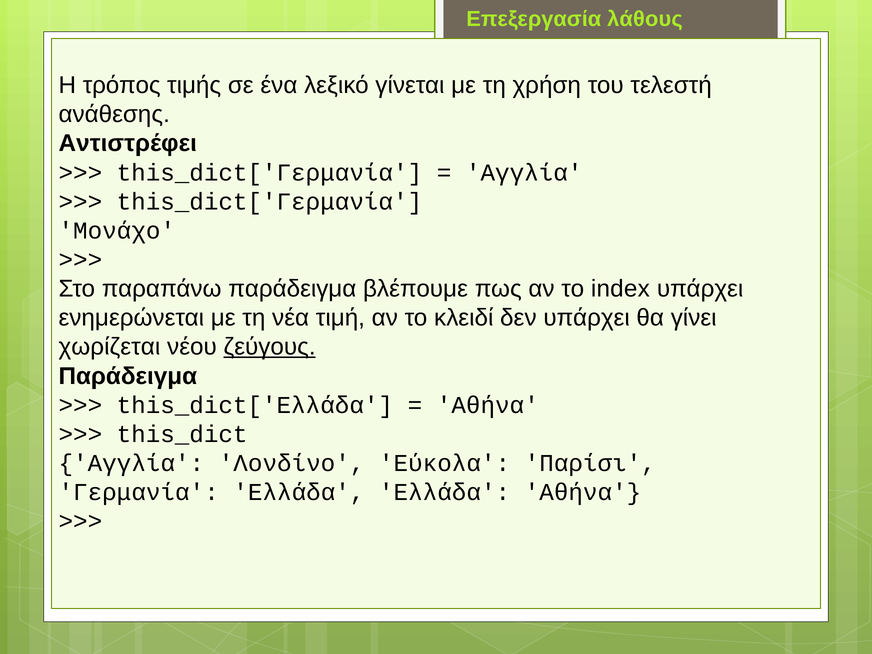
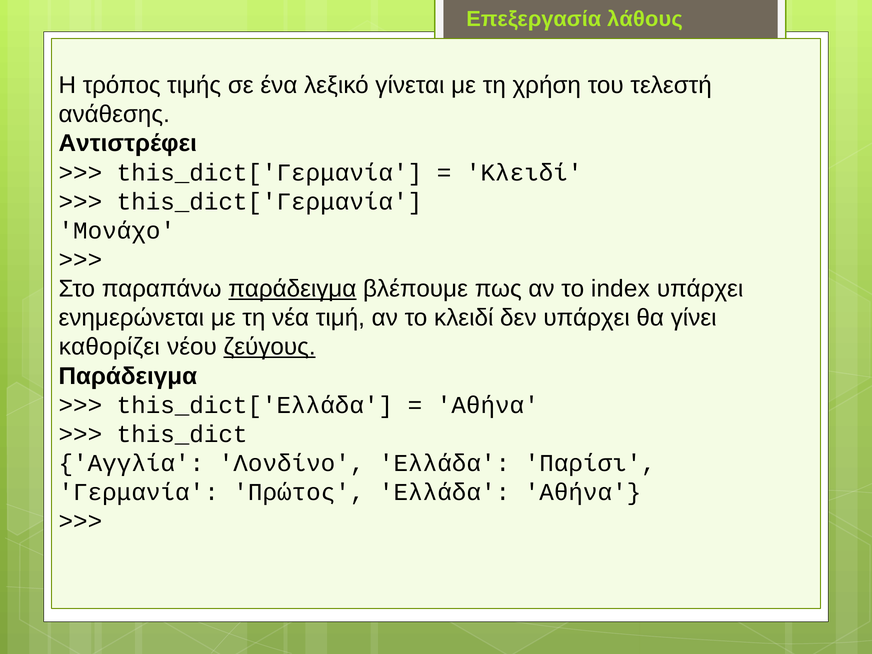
Αγγλία: Αγγλία -> Κλειδί (524, 173)
παράδειγμα underline: none -> present (292, 289)
χωρίζεται: χωρίζεται -> καθορίζει (109, 347)
Λονδίνο Εύκολα: Εύκολα -> Ελλάδα (445, 463)
Γερμανία Ελλάδα: Ελλάδα -> Πρώτος (299, 492)
